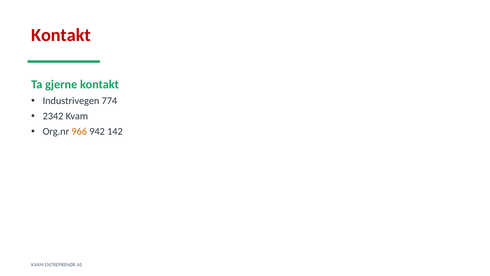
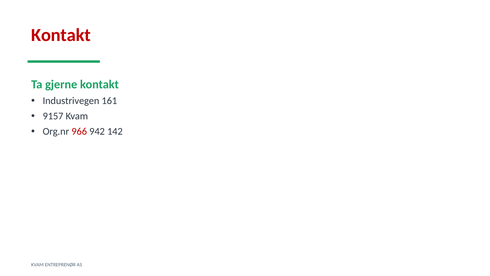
774: 774 -> 161 (109, 101)
2342: 2342 -> 9157 (53, 116)
966 colour: orange -> red (79, 131)
